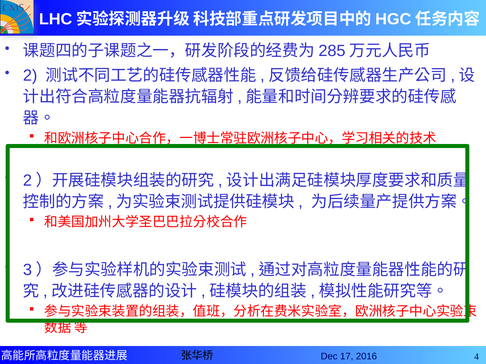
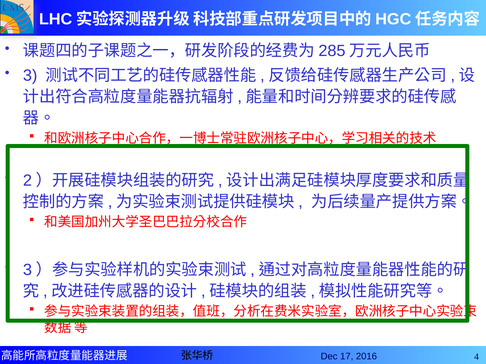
2: 2 -> 3 (30, 76)
